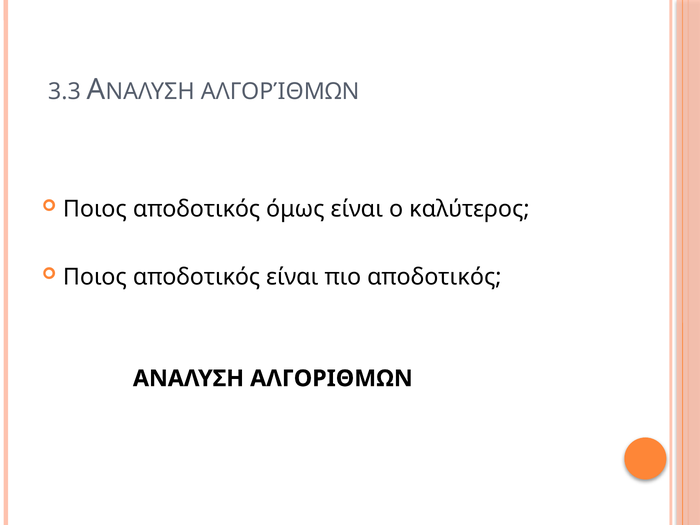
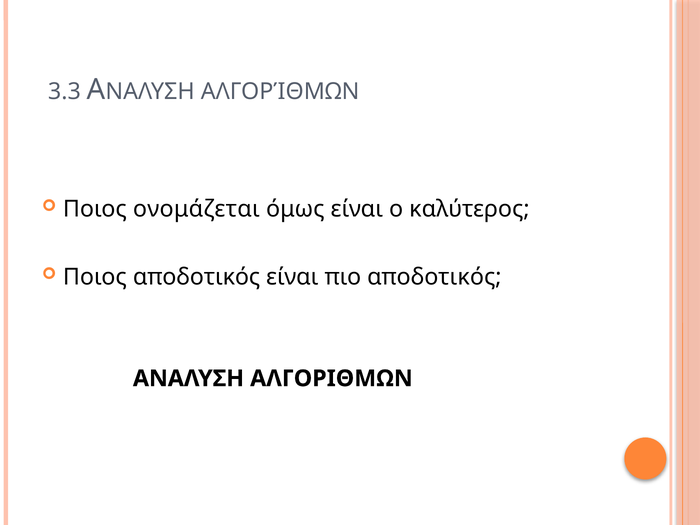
αποδοτικός: αποδοτικός -> ονομάζεται (196, 209)
